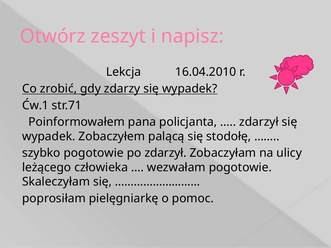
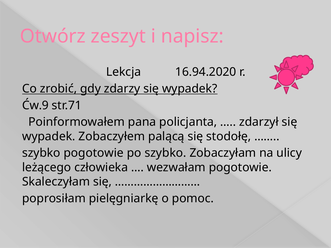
16.04.2010: 16.04.2010 -> 16.94.2020 (206, 72)
Ćw.1: Ćw.1 -> Ćw.9 (35, 105)
po zdarzył: zdarzył -> szybko (165, 153)
